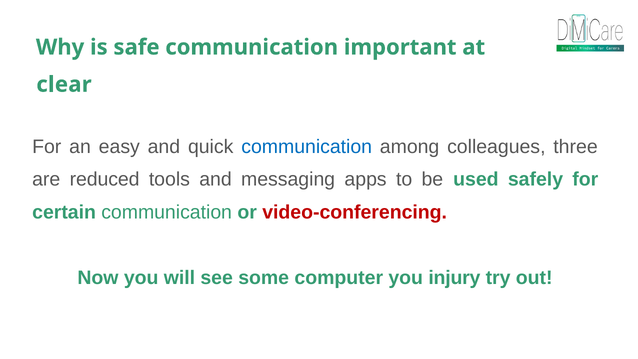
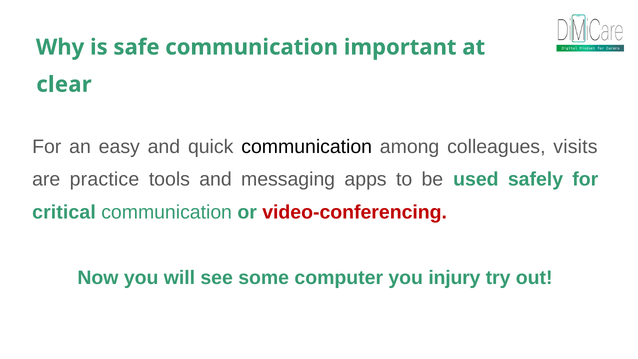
communication colour: blue -> black (307, 147)
three: three -> visits (575, 147)
reduced: reduced -> practice (104, 179)
certain: certain -> critical (64, 212)
